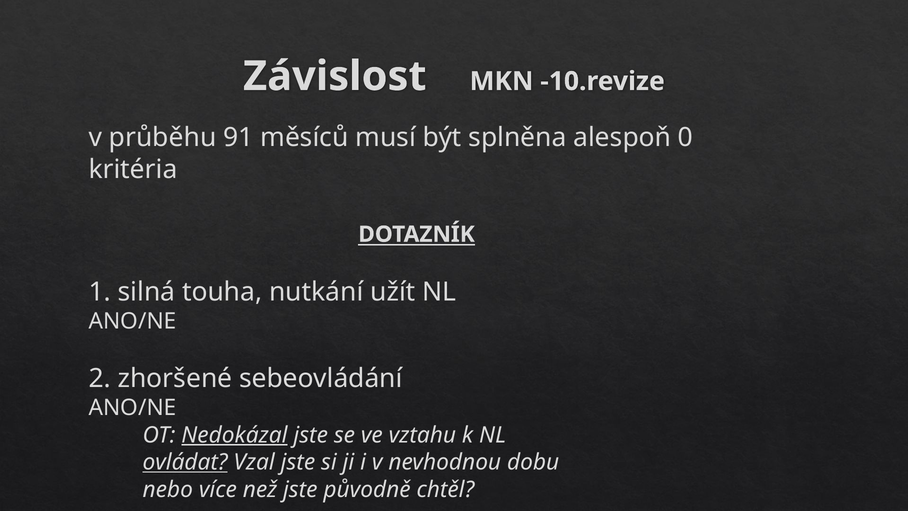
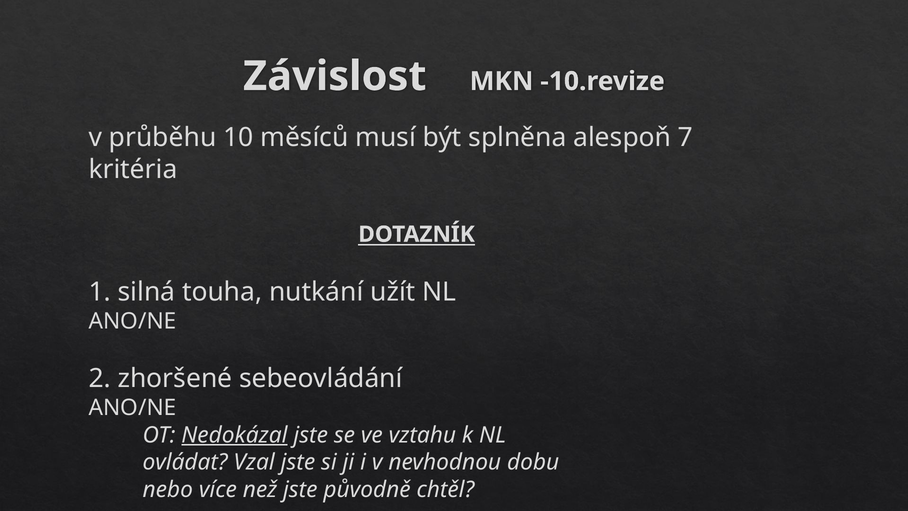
91: 91 -> 10 (238, 138)
0: 0 -> 7 (686, 138)
ovládat underline: present -> none (185, 462)
